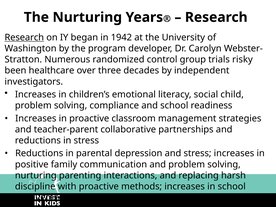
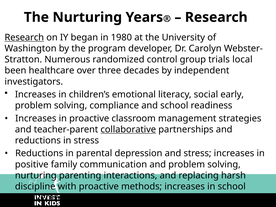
1942: 1942 -> 1980 (121, 37)
risky: risky -> local (242, 60)
child: child -> early (232, 94)
collaborative underline: none -> present (128, 129)
